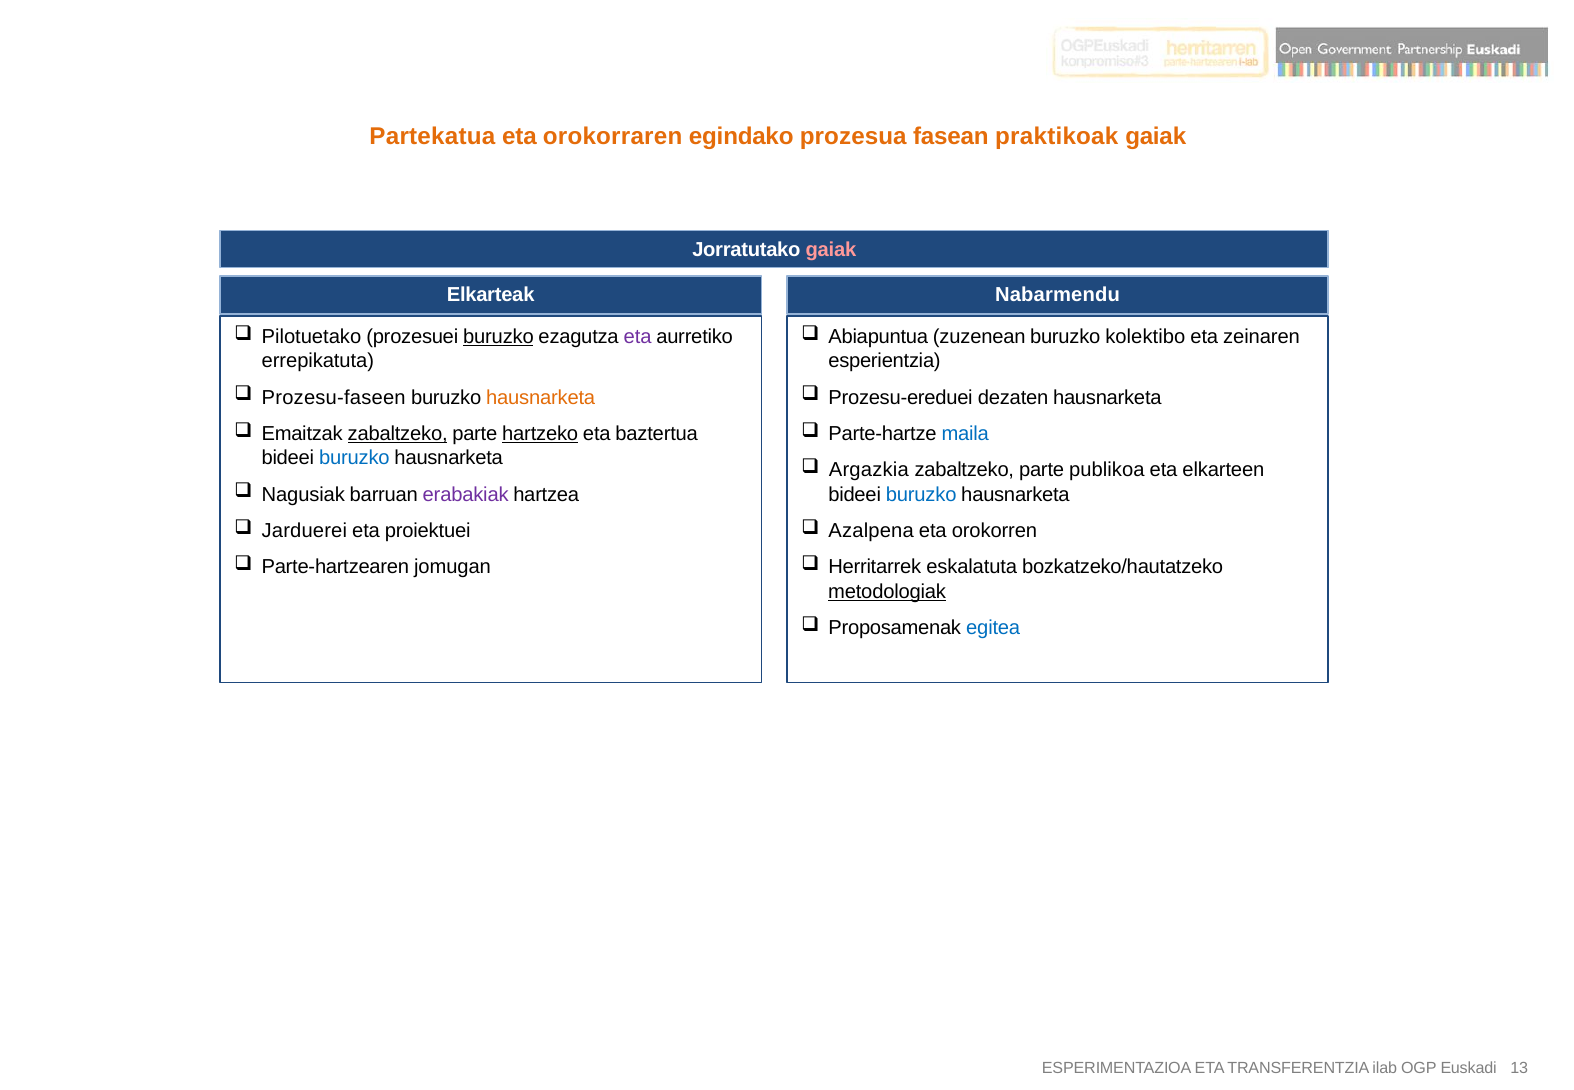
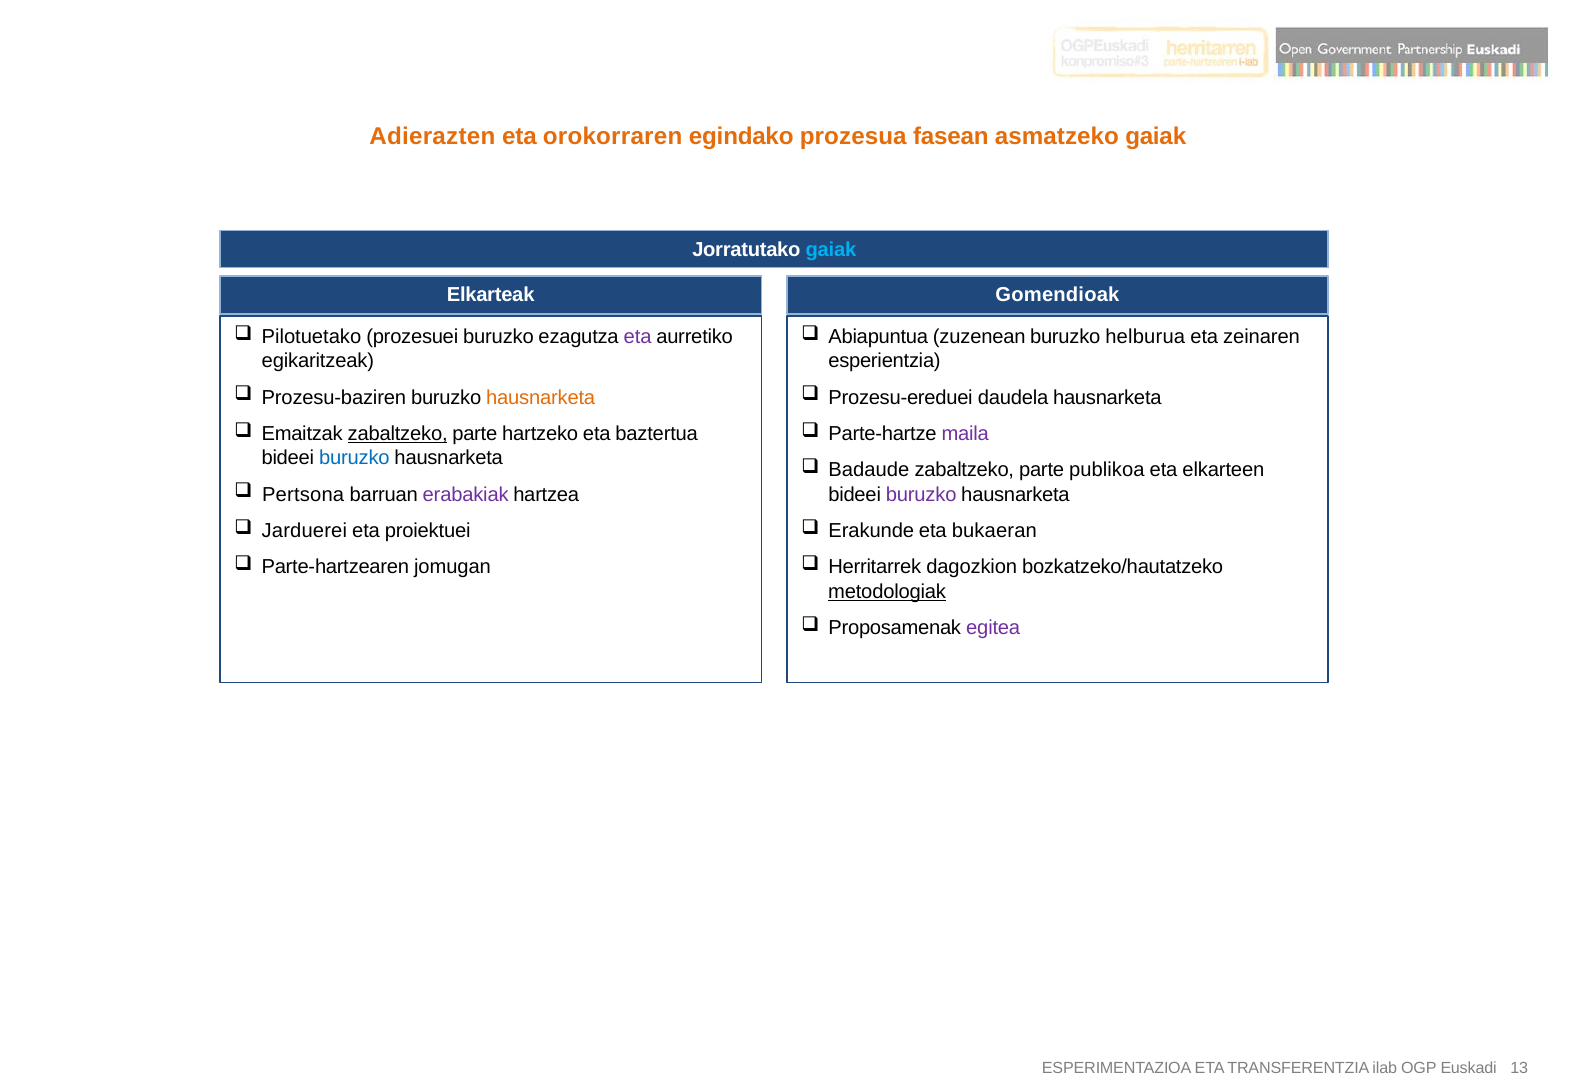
Partekatua: Partekatua -> Adierazten (432, 137)
praktikoak: praktikoak -> asmatzeko (1057, 137)
gaiak colour: pink -> light blue (831, 250)
Nabarmendu: Nabarmendu -> Gomendioak (1057, 295)
buruzko underline: present -> none (498, 337)
kolektibo: kolektibo -> helburua (1145, 337)
errepikatuta: errepikatuta -> egikaritzeak (318, 361)
Prozesu-faseen: Prozesu-faseen -> Prozesu-baziren (334, 397)
dezaten: dezaten -> daudela (1013, 397)
hartzeko underline: present -> none (540, 434)
maila colour: blue -> purple (965, 434)
Argazkia: Argazkia -> Badaude (869, 470)
Nagusiak: Nagusiak -> Pertsona (303, 494)
buruzko colour: blue -> purple (921, 494)
Azalpena: Azalpena -> Erakunde (871, 531)
orokorren: orokorren -> bukaeran (994, 531)
eskalatuta: eskalatuta -> dagozkion (972, 567)
egitea colour: blue -> purple (993, 628)
